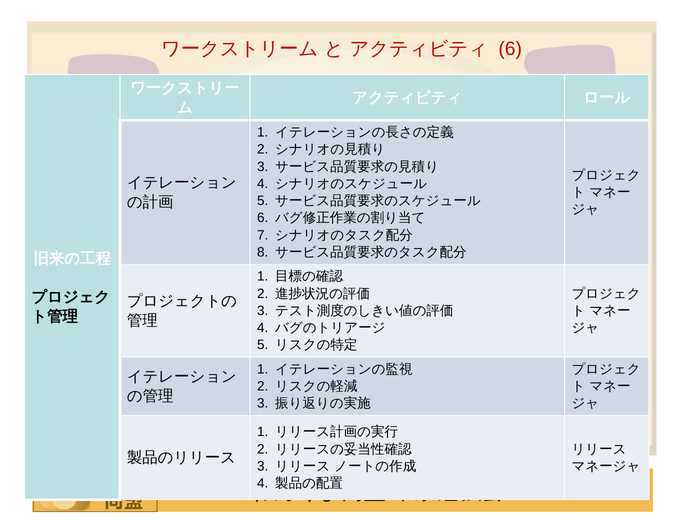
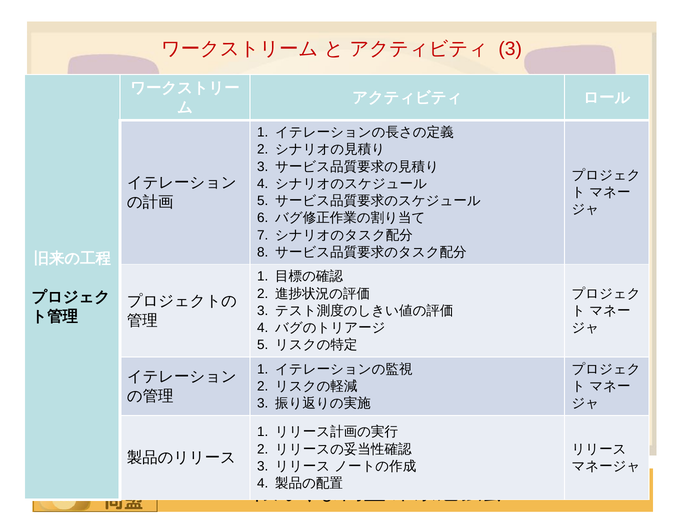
6: 6 -> 3 (510, 49)
